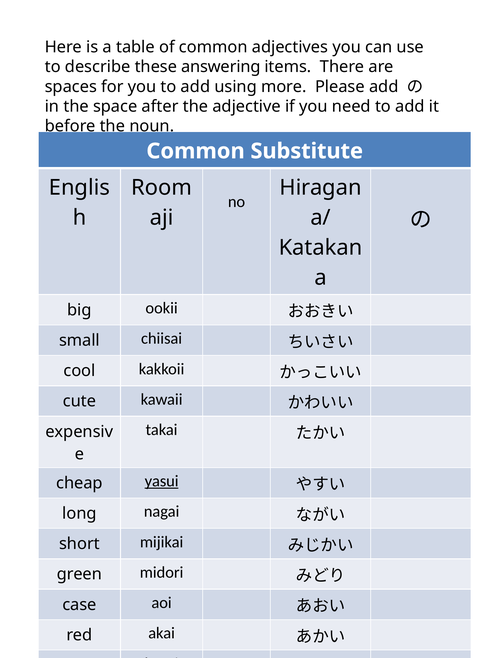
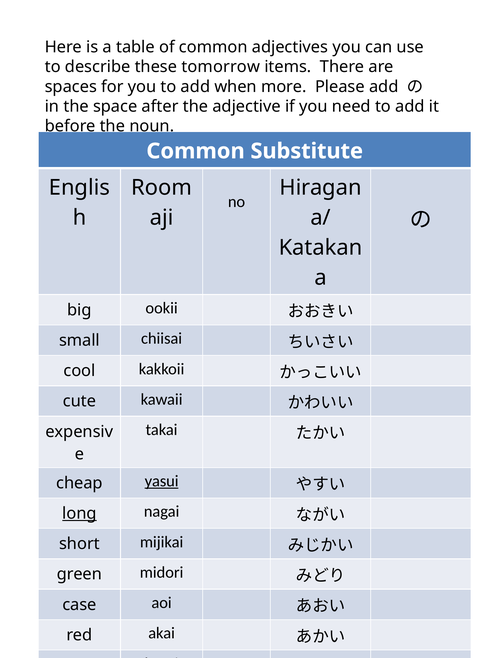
answering: answering -> tomorrow (221, 67)
using: using -> when (236, 87)
long underline: none -> present (79, 513)
